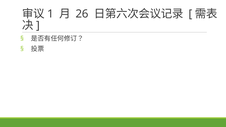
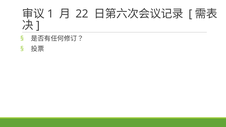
26: 26 -> 22 (82, 14)
